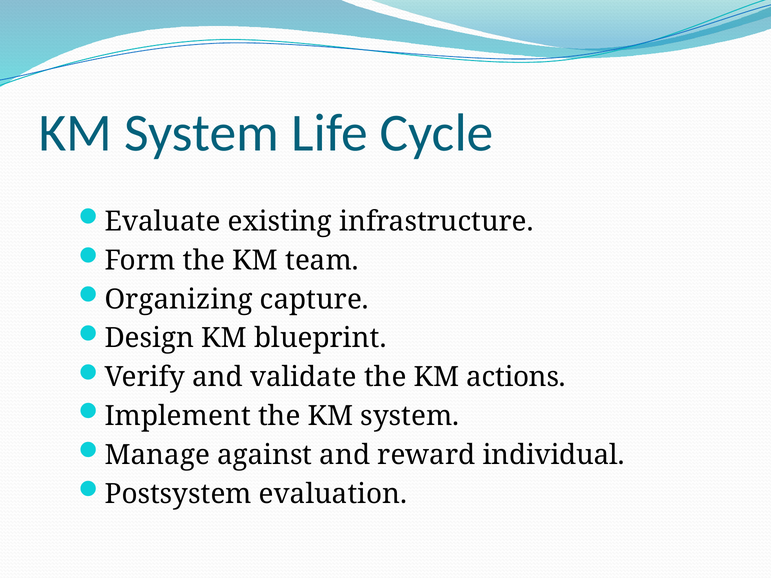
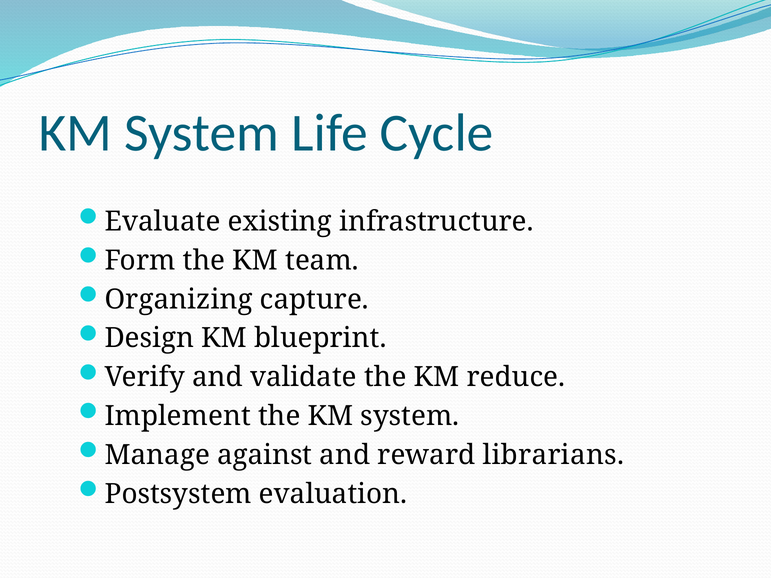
actions: actions -> reduce (516, 377)
individual: individual -> librarians (553, 455)
